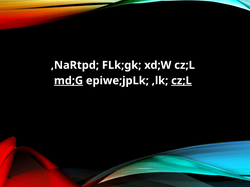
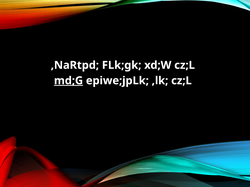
cz;L underline: present -> none (181, 81)
